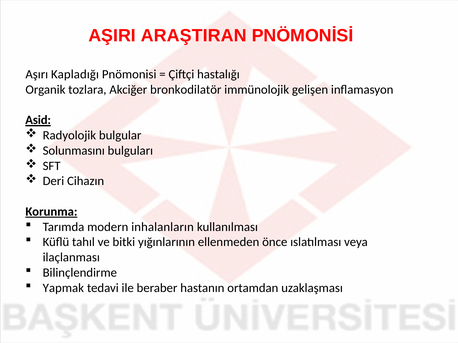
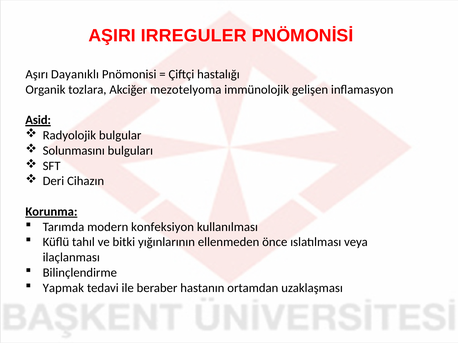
ARAŞTIRAN: ARAŞTIRAN -> IRREGULER (194, 36)
Kapladığı: Kapladığı -> Dayanıklı (75, 74)
bronkodilatör: bronkodilatör -> mezotelyoma (186, 90)
inhalanların: inhalanların -> konfeksiyon (163, 227)
